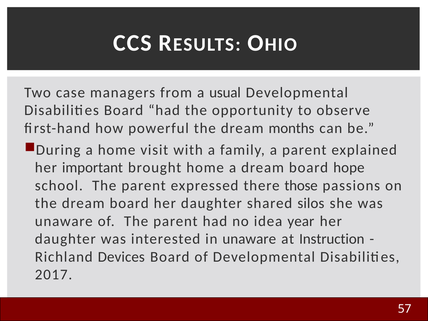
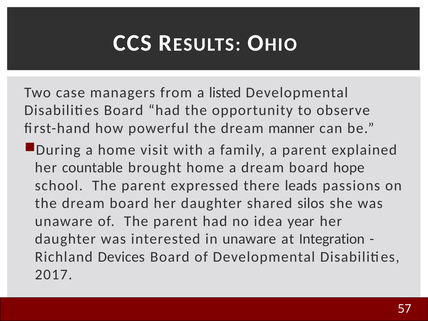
usual: usual -> listed (225, 93)
months: months -> manner (292, 128)
important: important -> countable (92, 168)
those: those -> leads (301, 186)
Instruction: Instruction -> Integration (332, 239)
